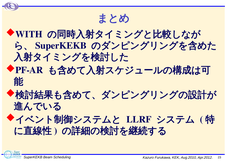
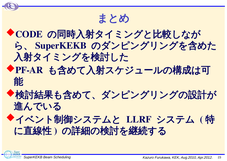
WITH: WITH -> CODE (29, 34)
